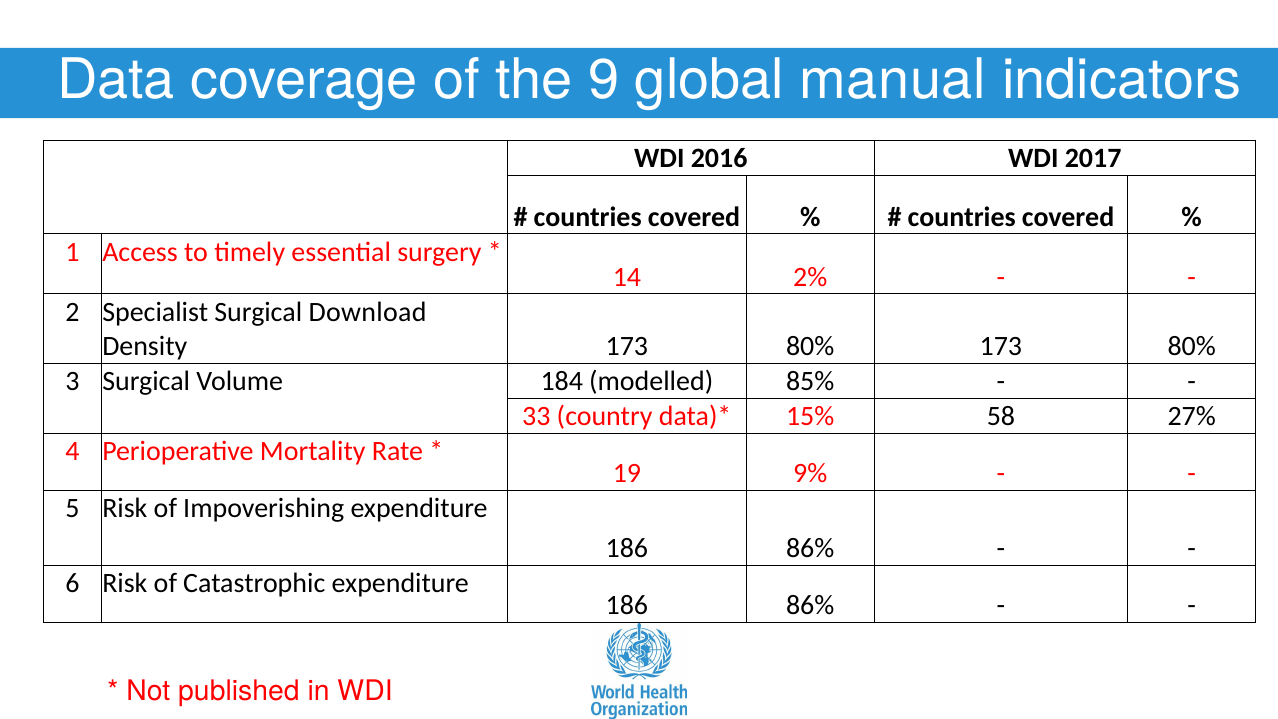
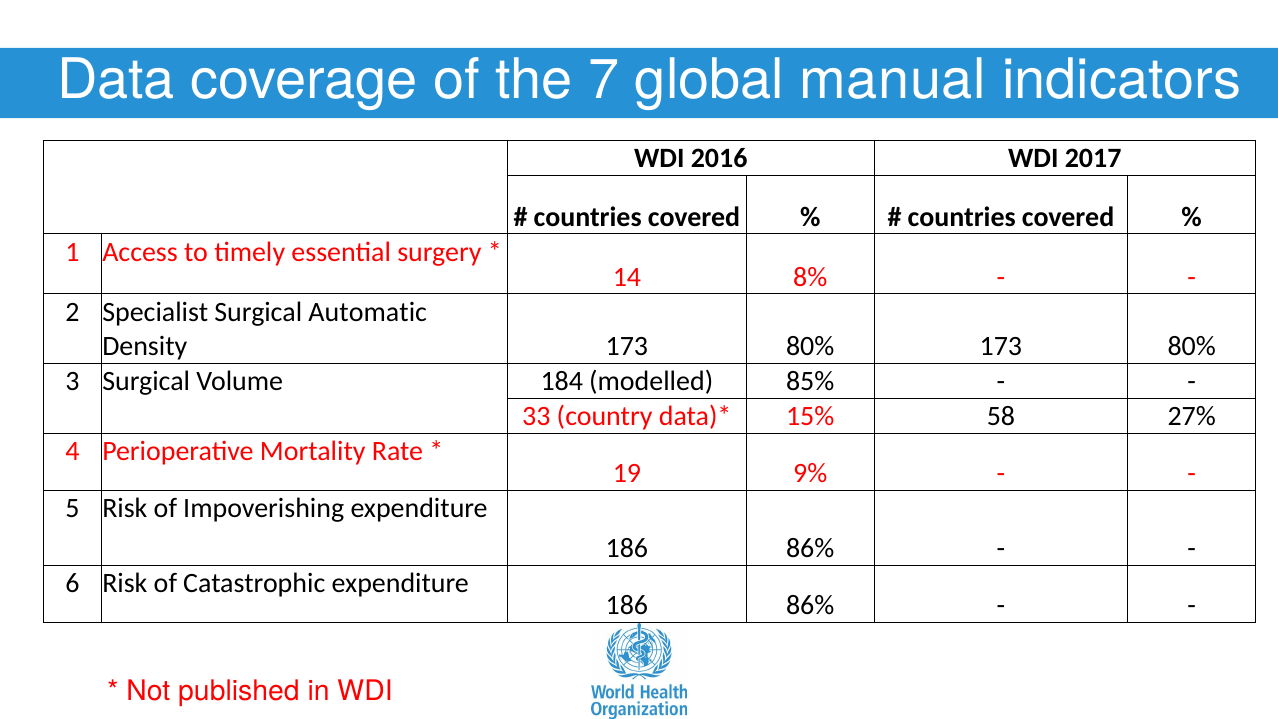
9: 9 -> 7 (604, 80)
2%: 2% -> 8% (810, 277)
Download: Download -> Automatic (368, 312)
